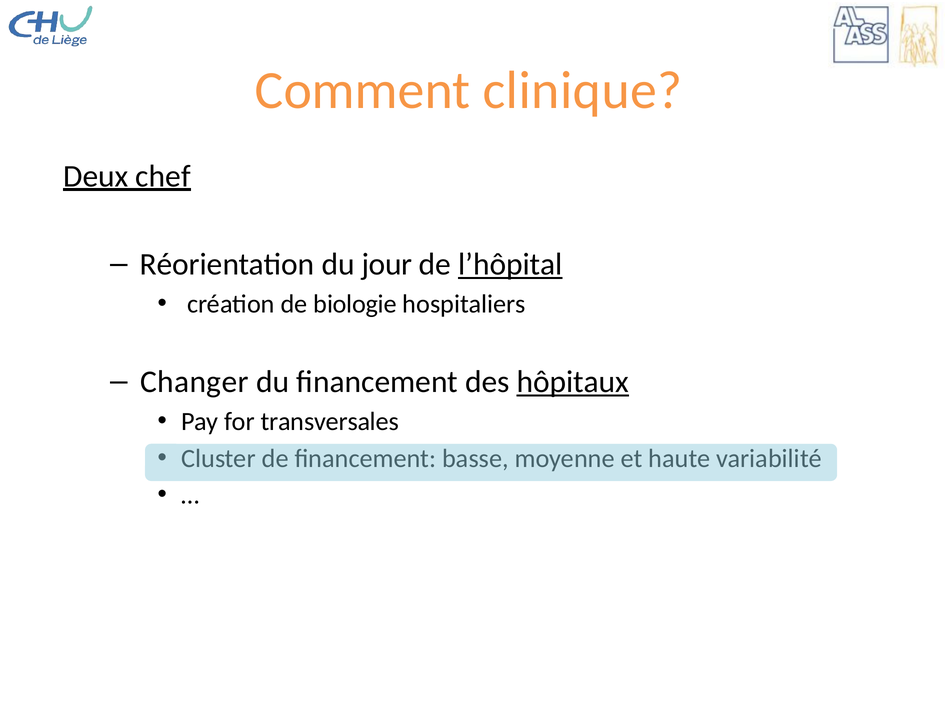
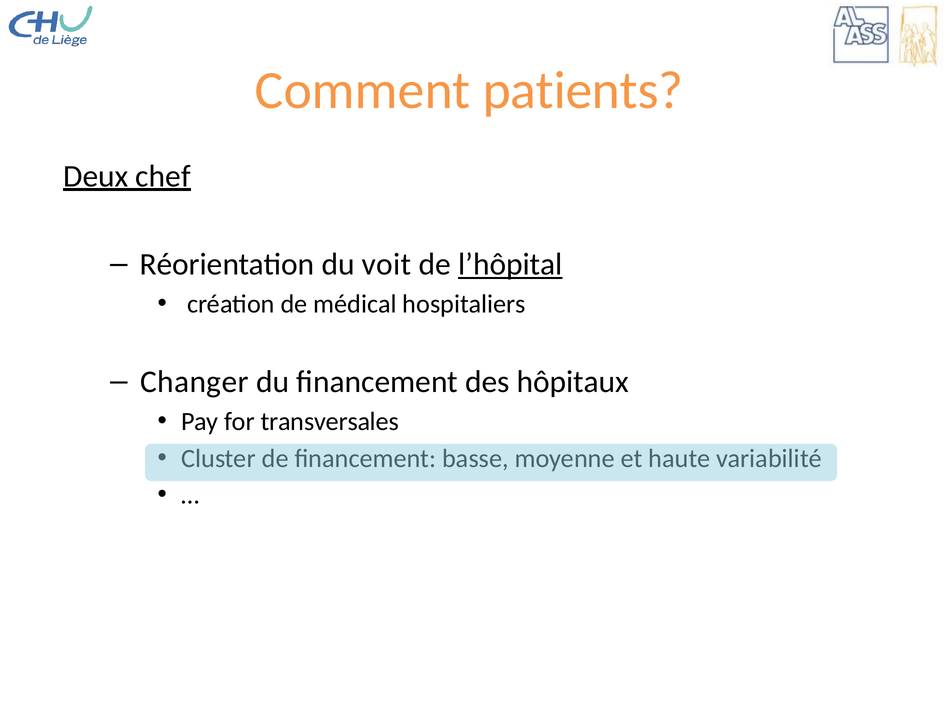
clinique: clinique -> patients (583, 90)
jour: jour -> voit (387, 264)
biologie: biologie -> médical (355, 304)
hôpitaux underline: present -> none (573, 382)
